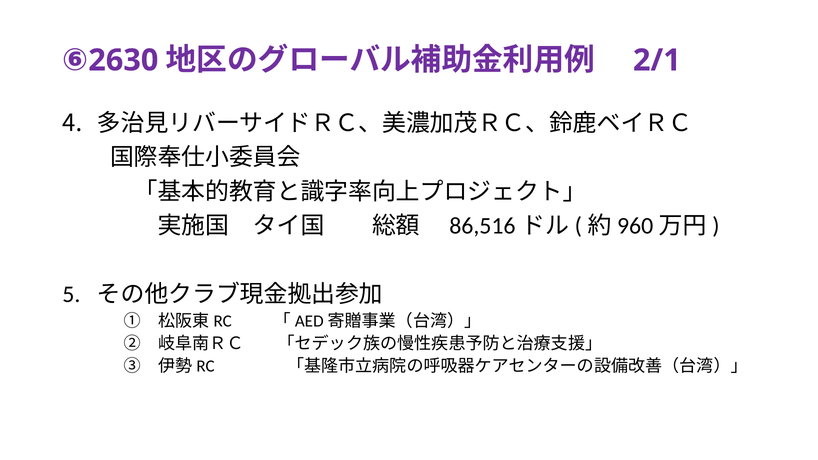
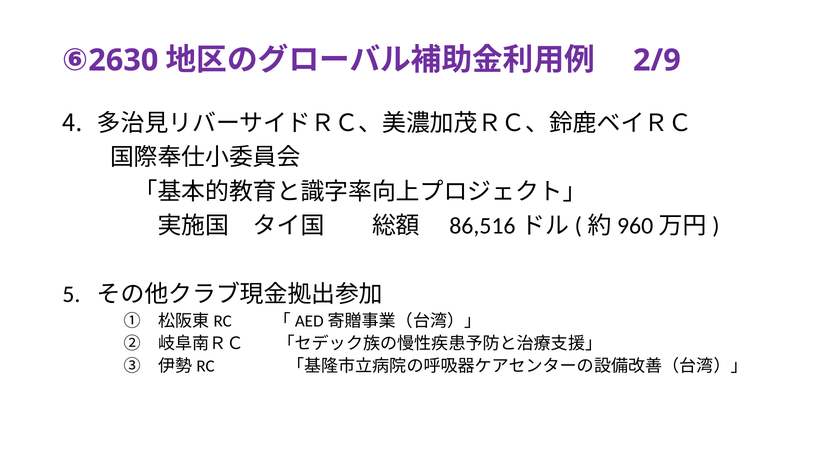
2/1: 2/1 -> 2/9 (657, 60)
